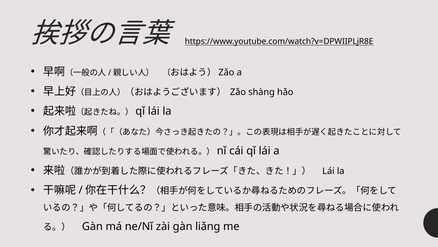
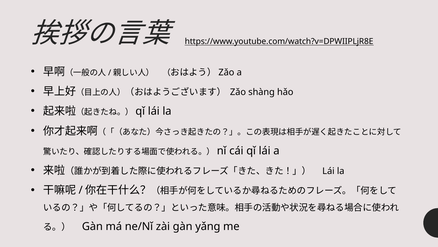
liǎng: liǎng -> yǎng (208, 226)
